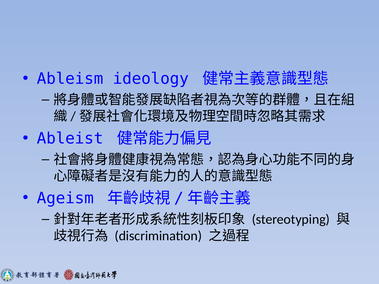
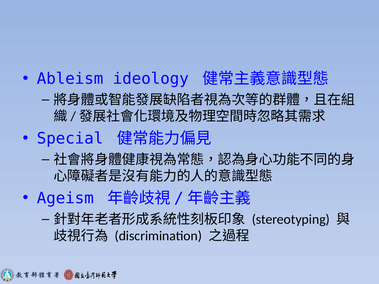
Ableist: Ableist -> Special (70, 139)
